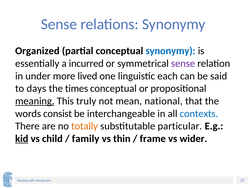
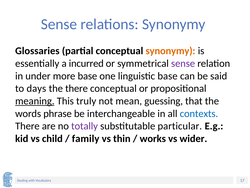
Organized: Organized -> Glossaries (37, 51)
synonymy colour: blue -> orange (170, 51)
more lived: lived -> base (87, 76)
linguistic each: each -> base (168, 76)
the times: times -> there (77, 88)
national: national -> guessing (164, 101)
consist: consist -> phrase (58, 113)
totally colour: orange -> purple (85, 126)
kid underline: present -> none (22, 138)
frame: frame -> works (153, 138)
